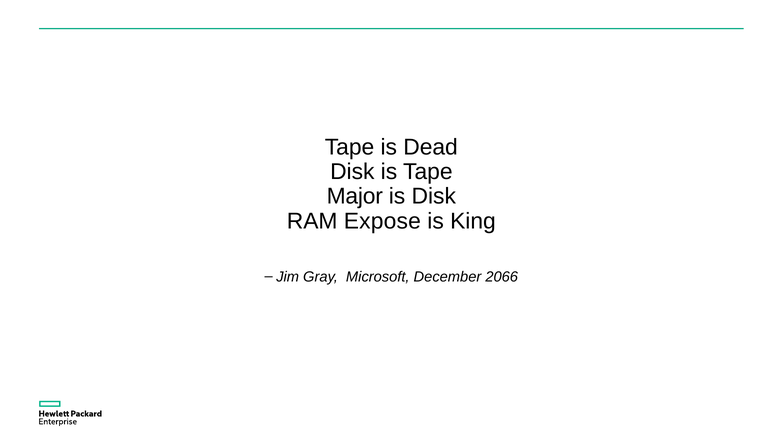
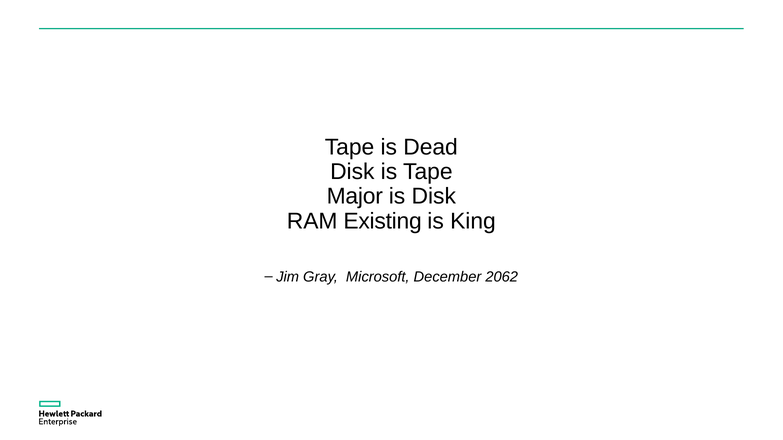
Expose: Expose -> Existing (383, 221)
2066: 2066 -> 2062 (502, 277)
